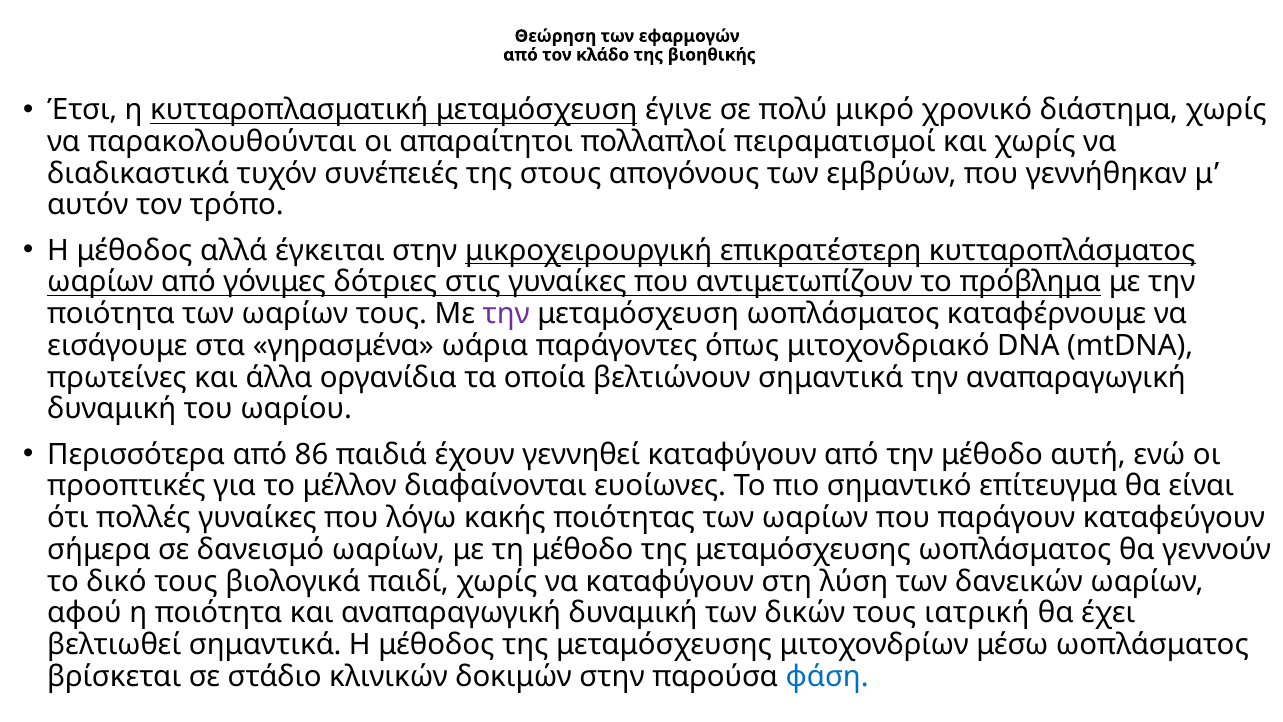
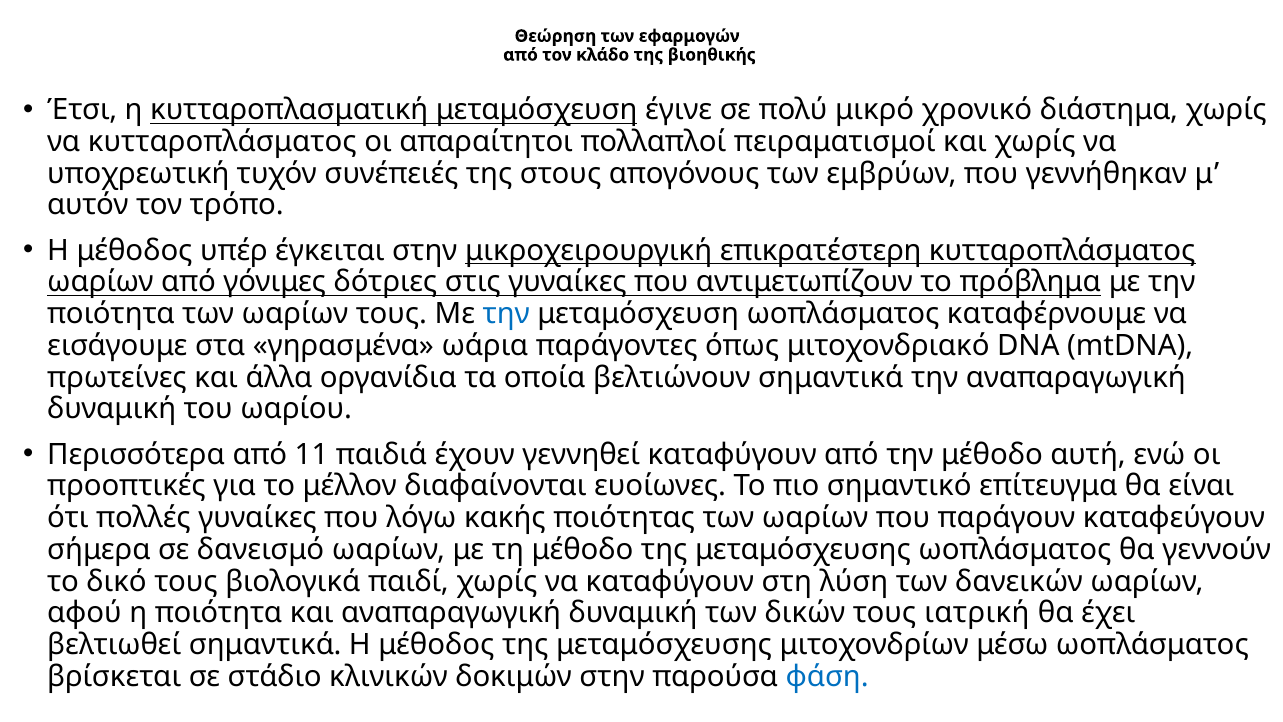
να παρακολουθούνται: παρακολουθούνται -> κυτταροπλάσματος (222, 142)
διαδικαστικά: διαδικαστικά -> υποχρεωτική (138, 173)
αλλά: αλλά -> υπέρ (234, 250)
την colour: purple -> blue (506, 314)
86: 86 -> 11 (312, 454)
